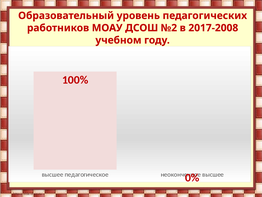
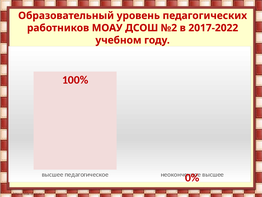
2017-2008: 2017-2008 -> 2017-2022 (213, 28)
